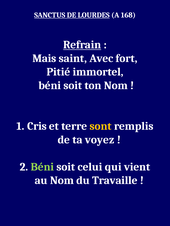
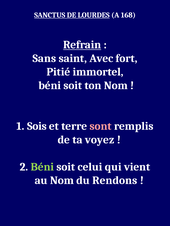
Mais: Mais -> Sans (44, 58)
Cris: Cris -> Sois (37, 126)
sont colour: yellow -> pink (101, 126)
Travaille: Travaille -> Rendons (115, 181)
